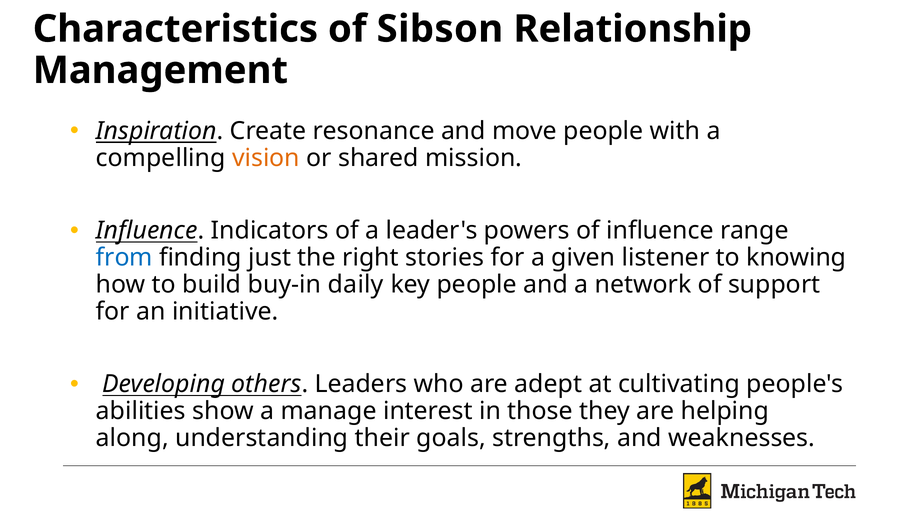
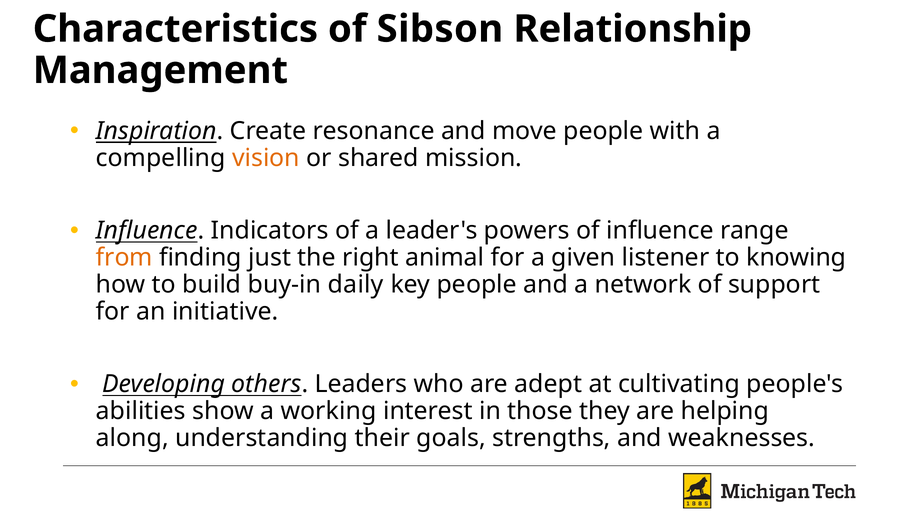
from colour: blue -> orange (124, 258)
stories: stories -> animal (445, 258)
manage: manage -> working (329, 411)
